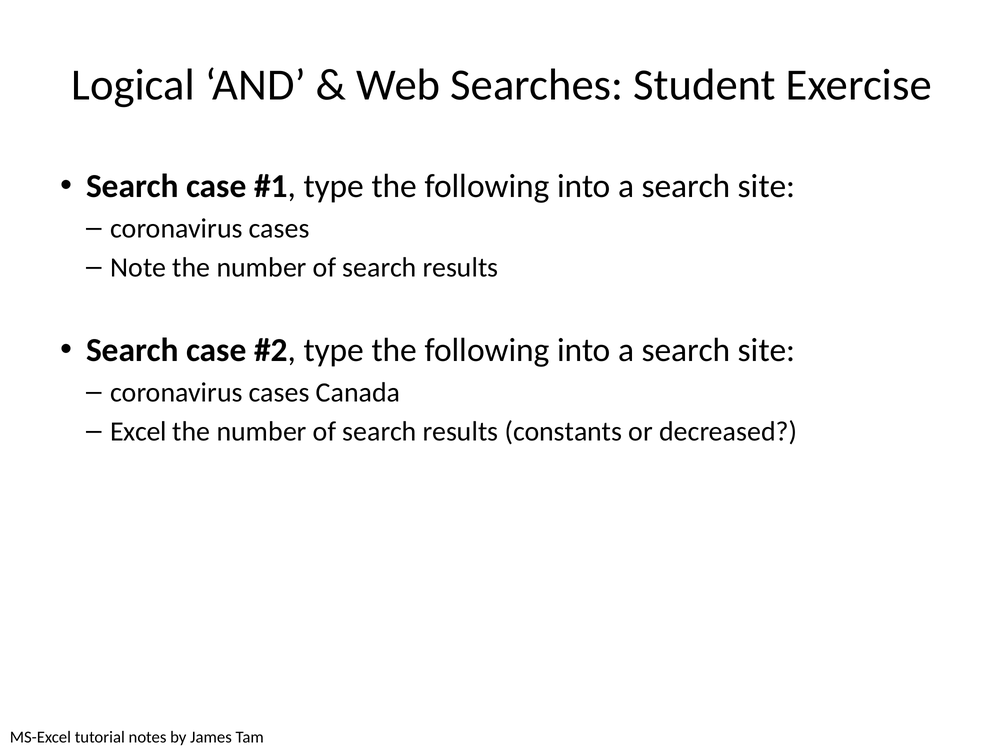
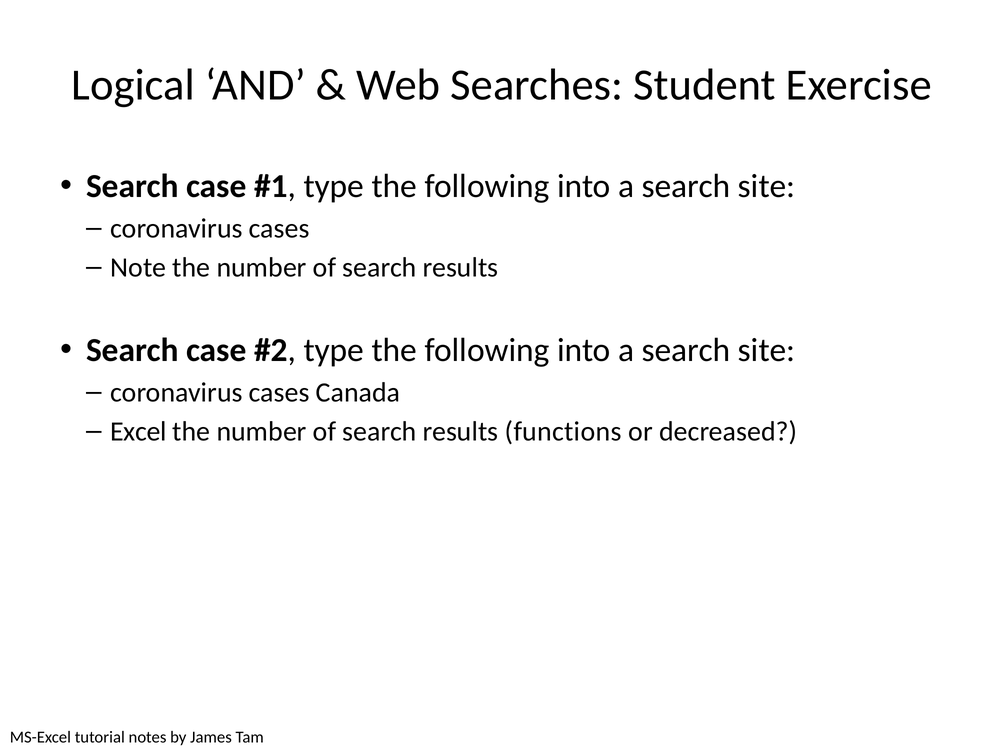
constants: constants -> functions (563, 431)
